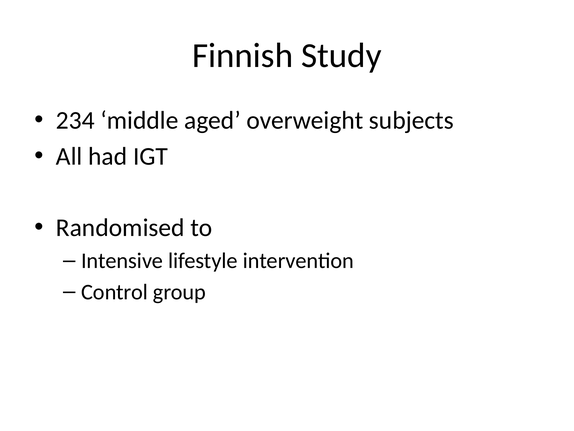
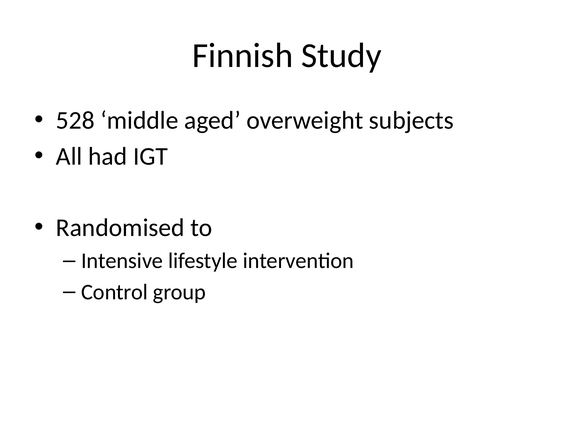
234: 234 -> 528 (75, 120)
